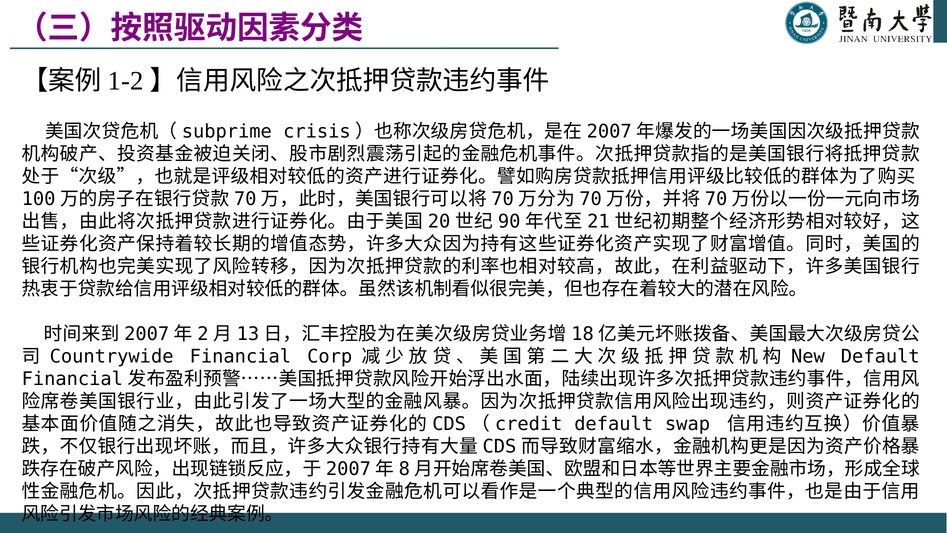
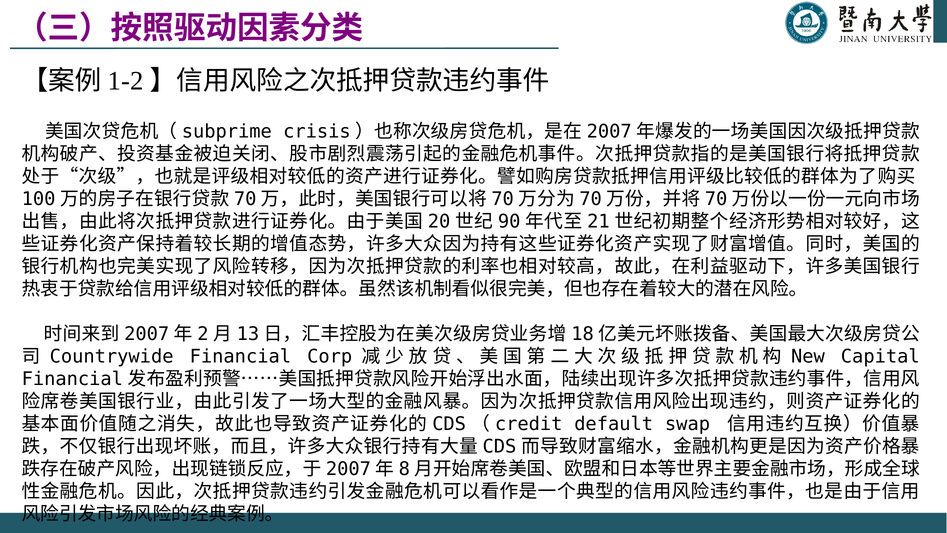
Default: Default -> Capital (880, 356)
